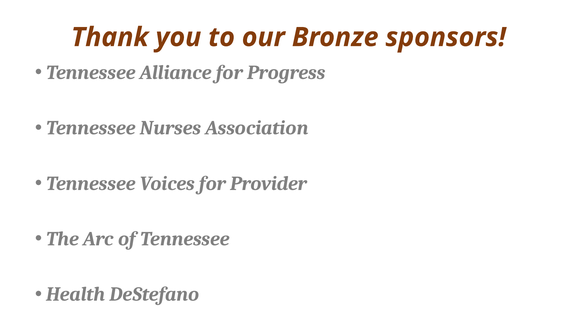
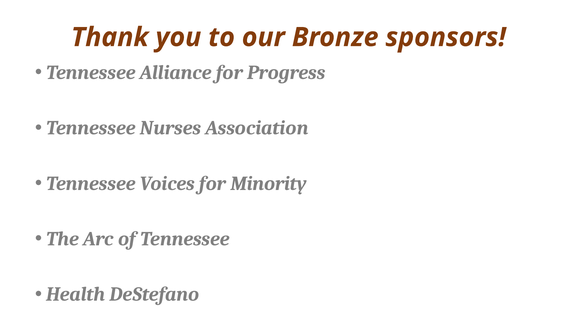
Provider: Provider -> Minority (269, 184)
